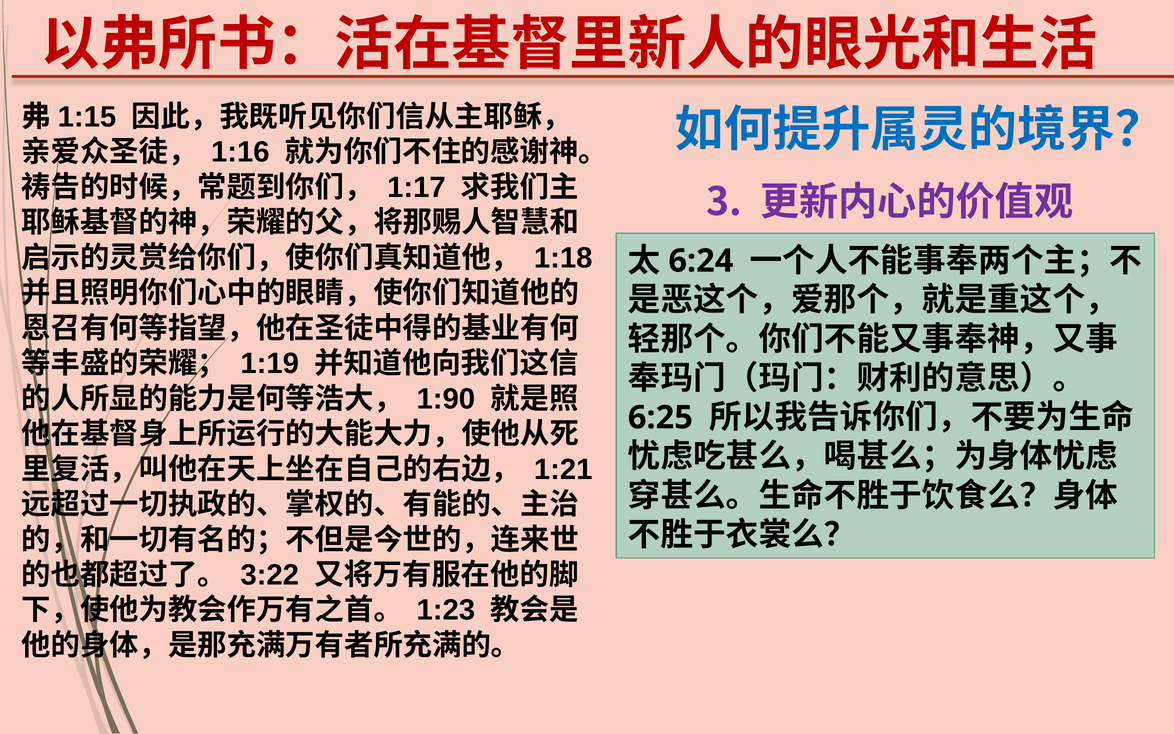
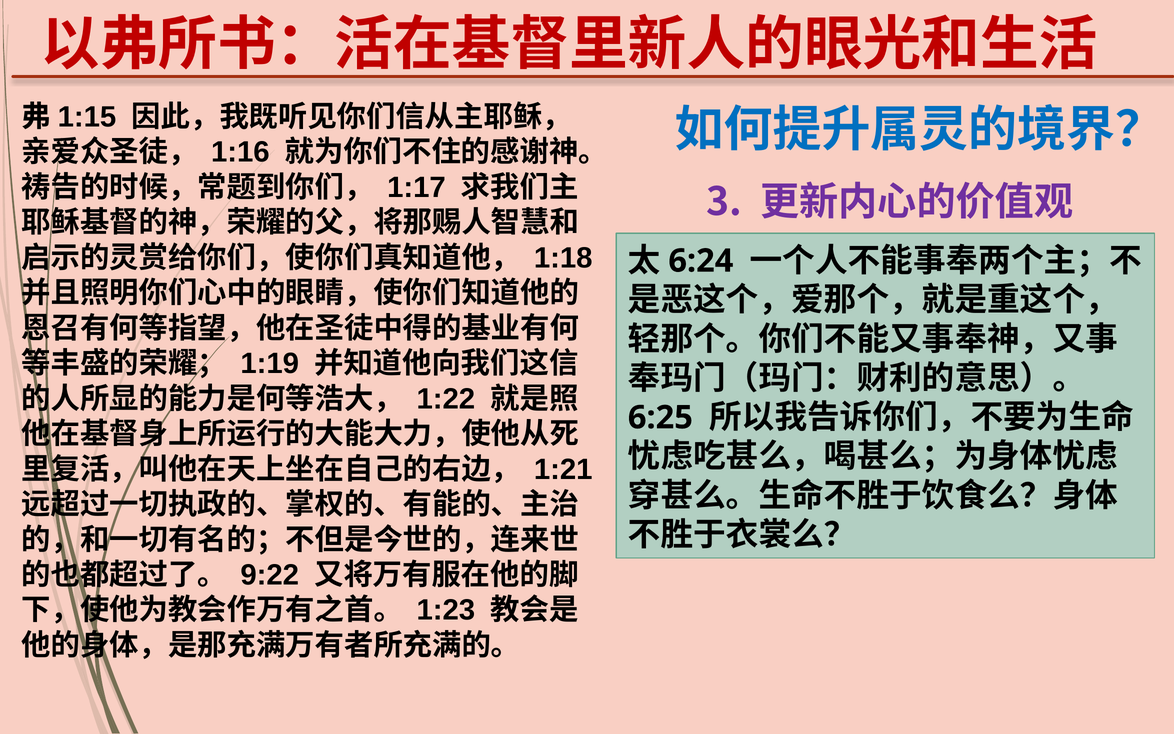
1:90: 1:90 -> 1:22 (446, 399)
3:22: 3:22 -> 9:22 (270, 575)
